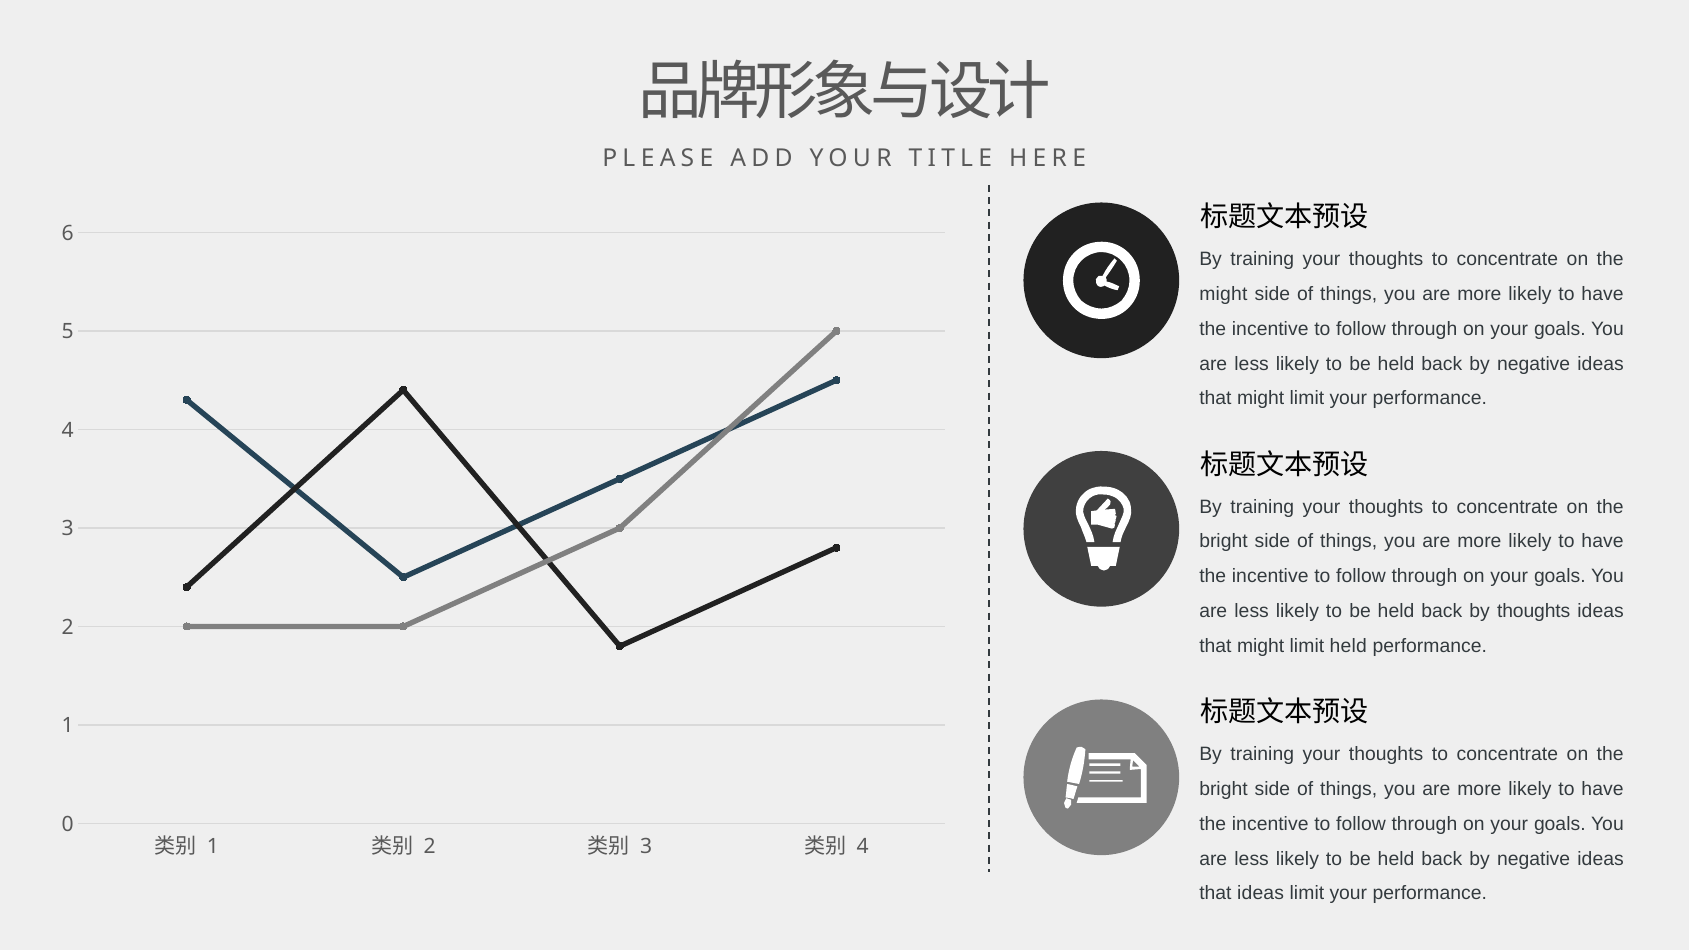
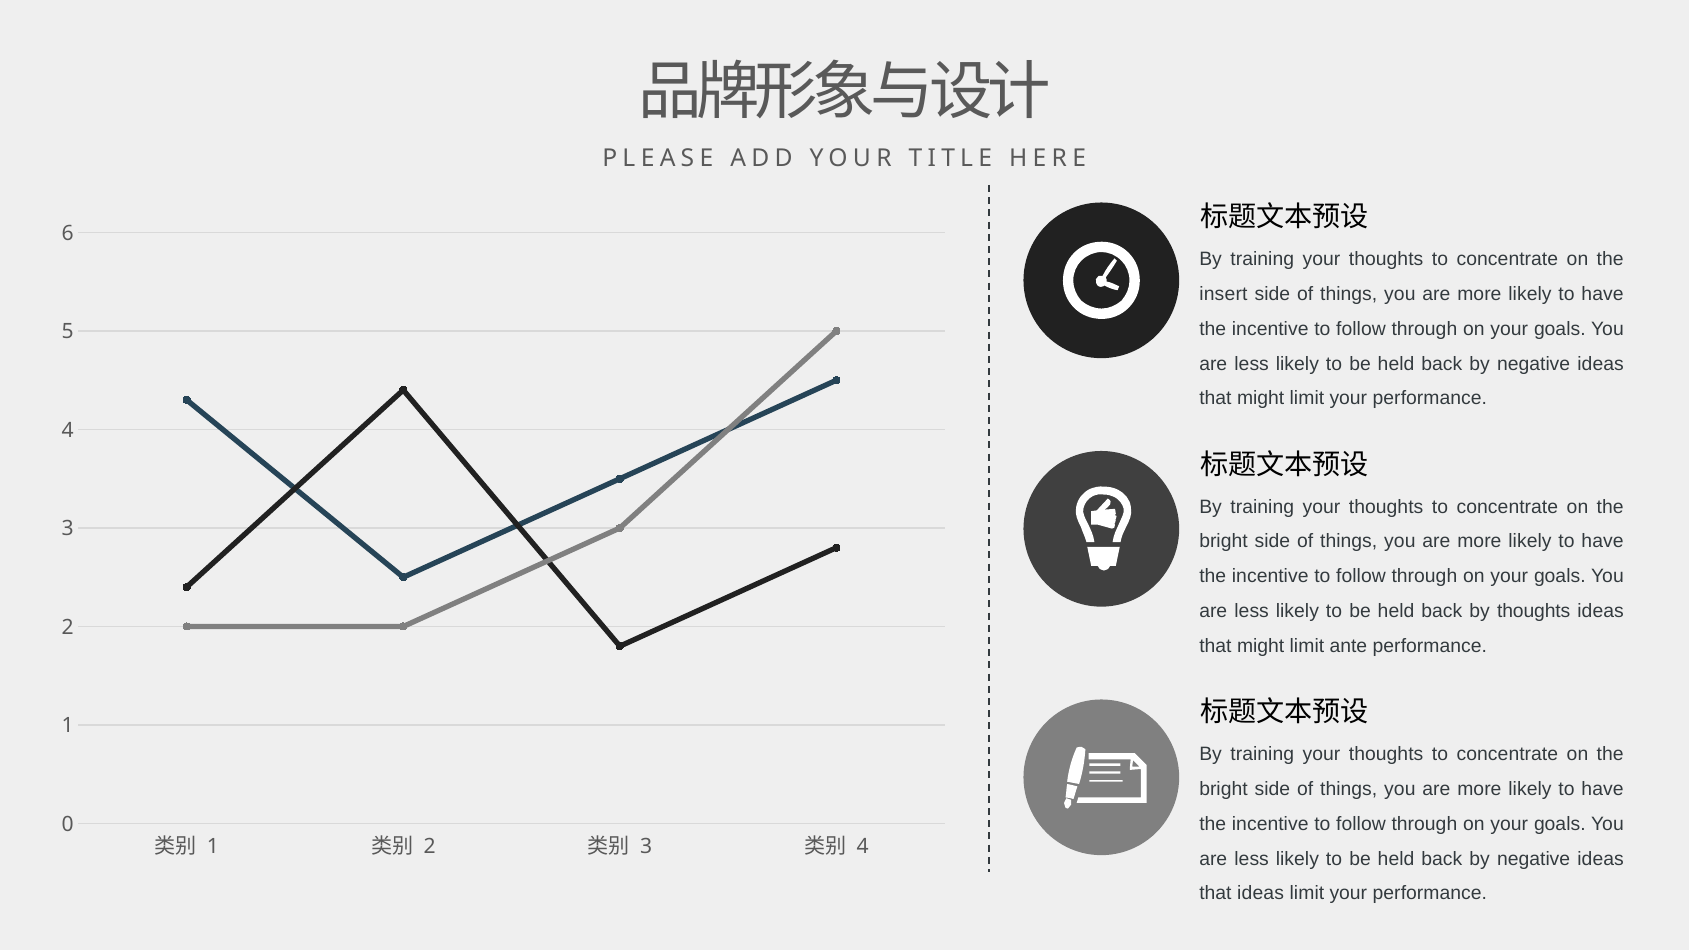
might: might -> insert (1223, 294)
limit held: held -> ante (1348, 646)
